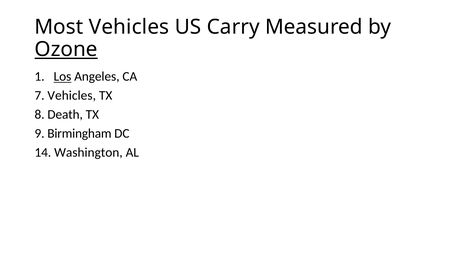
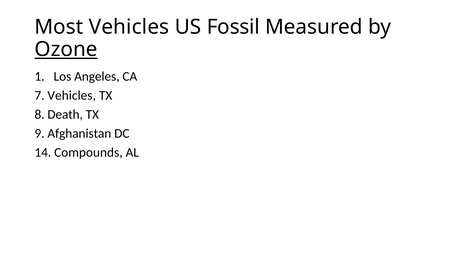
Carry: Carry -> Fossil (233, 27)
Los underline: present -> none (62, 77)
Birmingham: Birmingham -> Afghanistan (79, 133)
Washington: Washington -> Compounds (88, 152)
